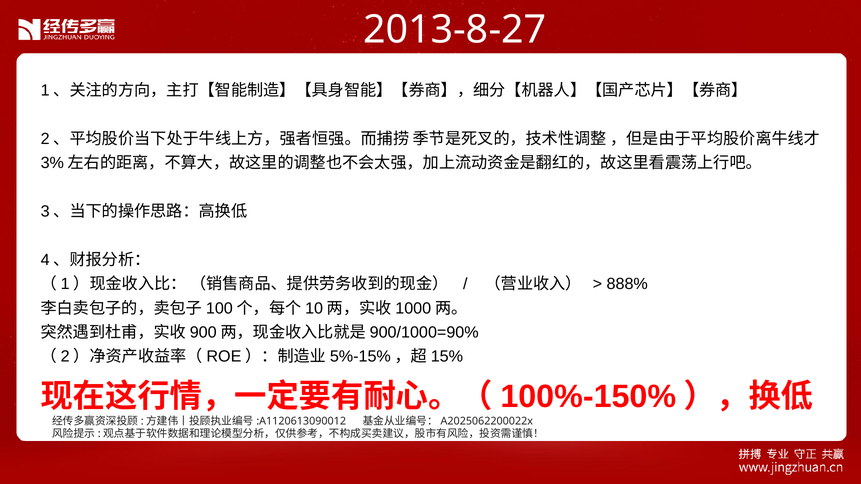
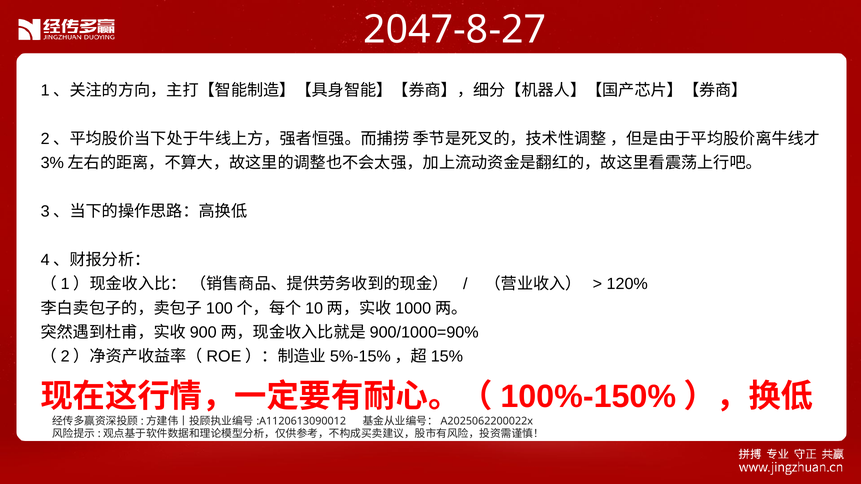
2013-8-27: 2013-8-27 -> 2047-8-27 (455, 30)
888%: 888% -> 120% (627, 284)
